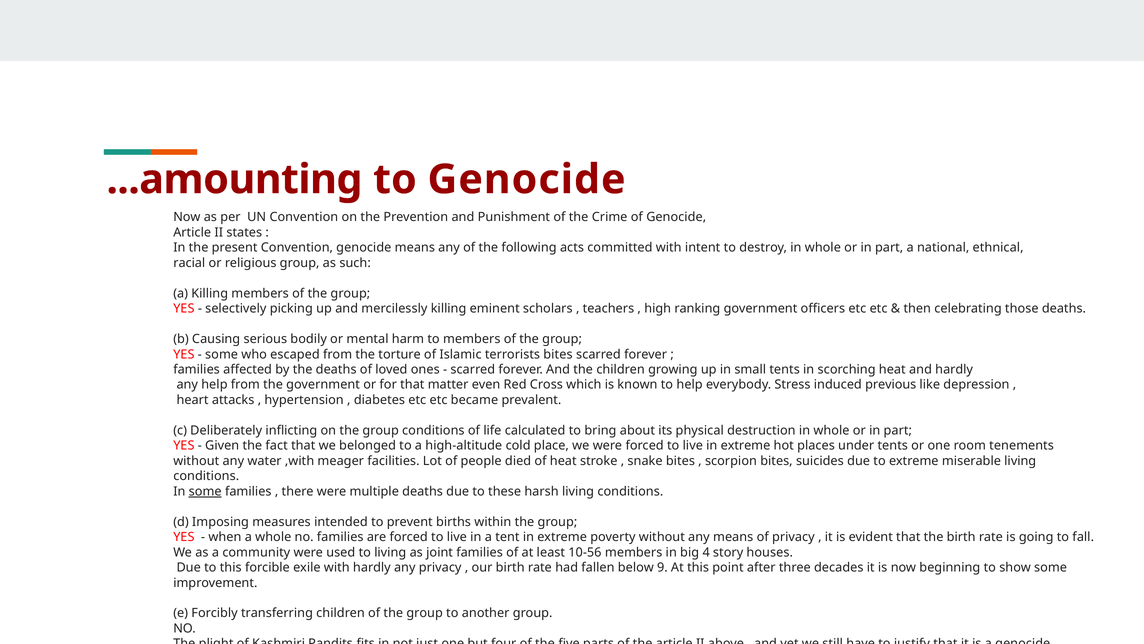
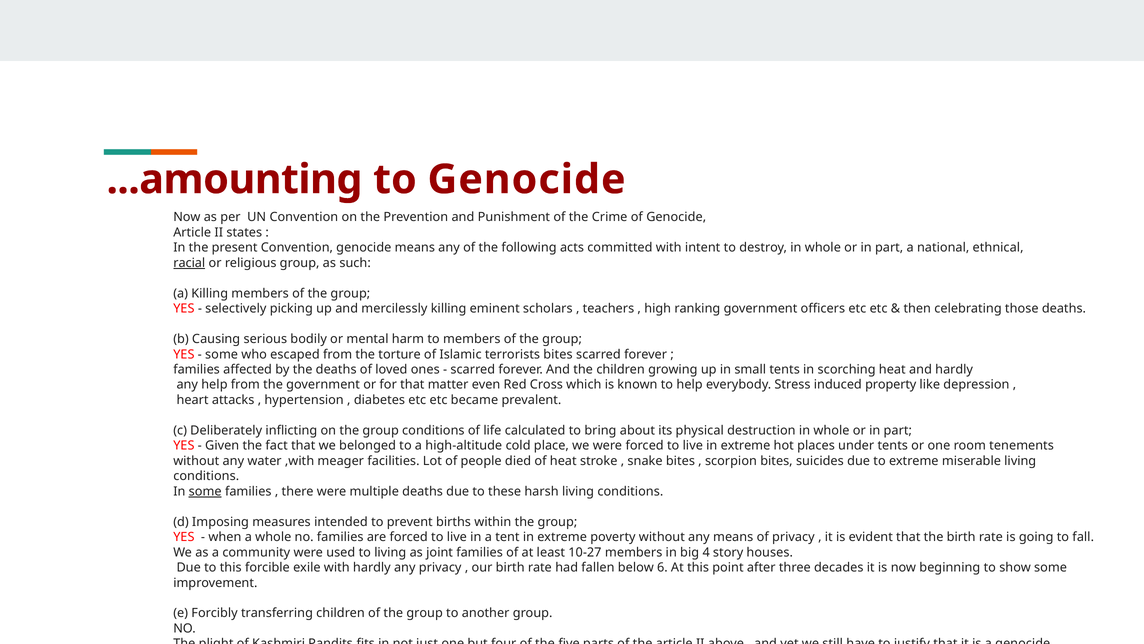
racial underline: none -> present (189, 263)
previous: previous -> property (891, 384)
10-56: 10-56 -> 10-27 (585, 552)
9: 9 -> 6 (662, 567)
